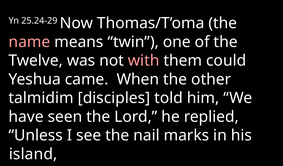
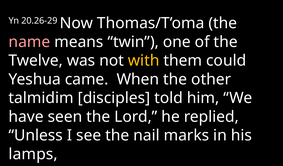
25.24-29: 25.24-29 -> 20.26-29 (39, 21)
with colour: pink -> yellow (144, 61)
island: island -> lamps (33, 154)
